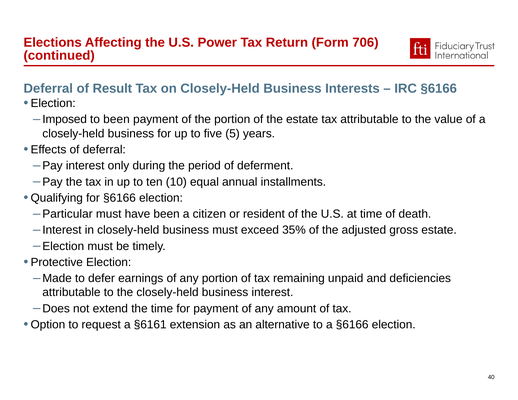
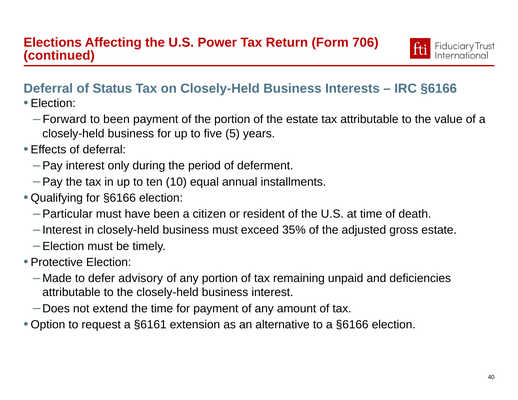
Result: Result -> Status (112, 89)
Imposed: Imposed -> Forward (65, 120)
earnings: earnings -> advisory (141, 278)
